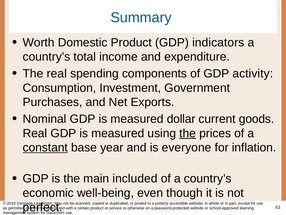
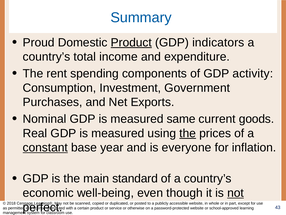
Worth: Worth -> Proud (39, 42)
Product underline: none -> present (131, 42)
The real: real -> rent (57, 73)
dollar: dollar -> same (181, 119)
included: included -> standard (135, 178)
not underline: none -> present (236, 193)
